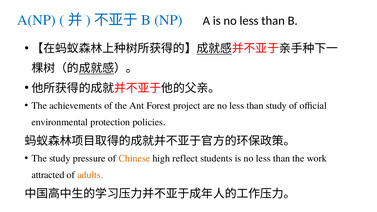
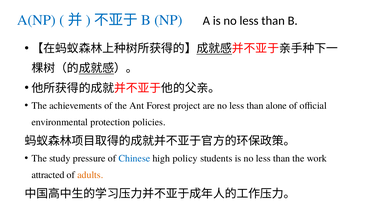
than study: study -> alone (276, 106)
Chinese colour: orange -> blue (134, 158)
reflect: reflect -> policy (185, 158)
